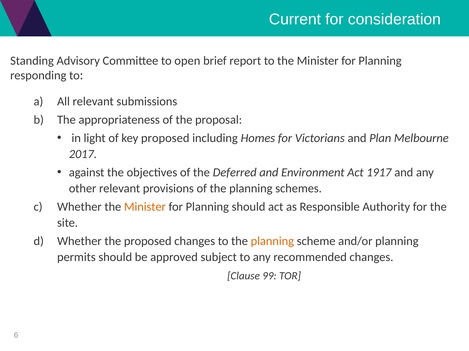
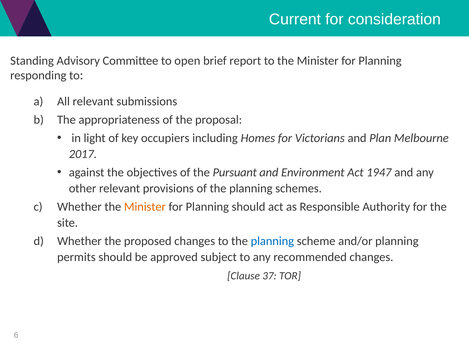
key proposed: proposed -> occupiers (165, 138)
Deferred: Deferred -> Pursuant (235, 173)
1917: 1917 -> 1947 (379, 173)
planning colour: orange -> blue (272, 242)
99: 99 -> 37 (270, 276)
